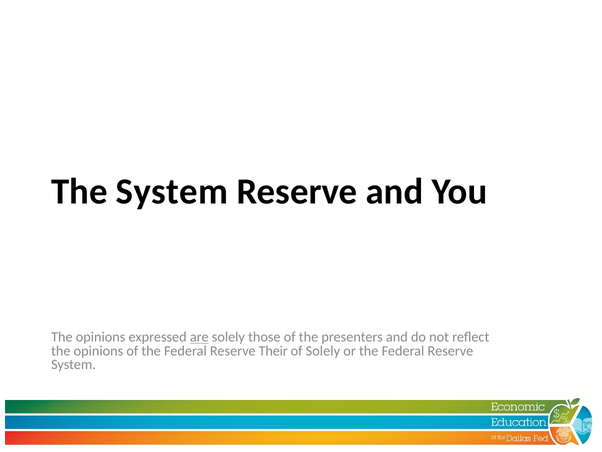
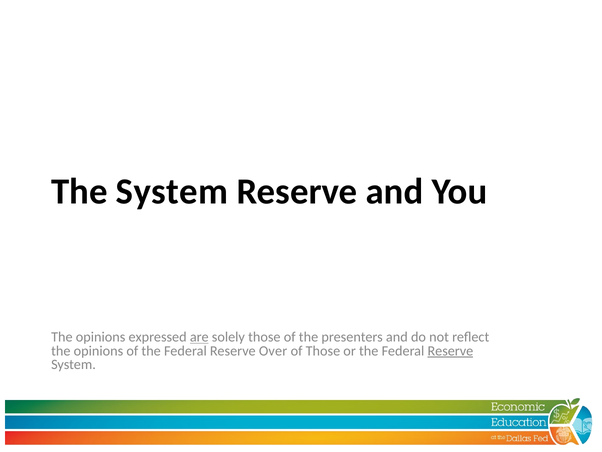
Their: Their -> Over (273, 350)
of Solely: Solely -> Those (323, 350)
Reserve underline: none -> present (450, 350)
